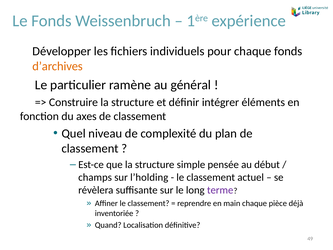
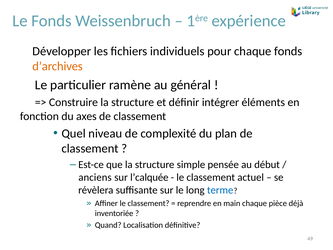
champs: champs -> anciens (95, 177)
l’holding: l’holding -> l’calquée (149, 177)
terme colour: purple -> blue (220, 190)
